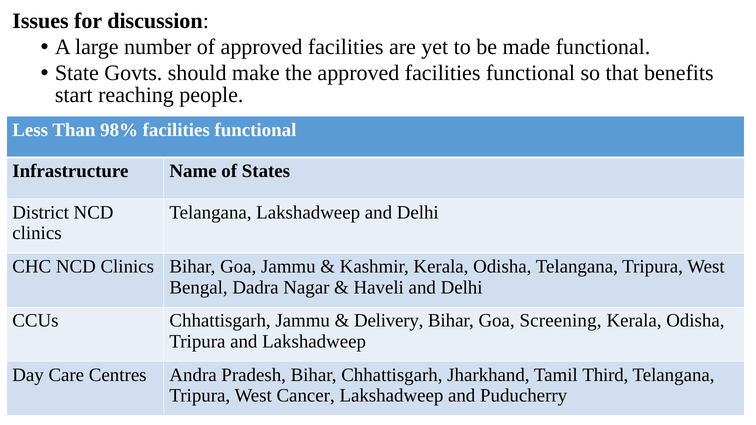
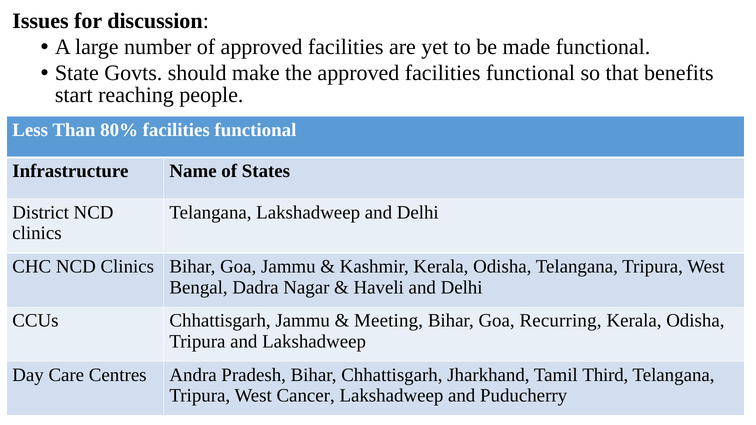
98%: 98% -> 80% (119, 130)
Delivery: Delivery -> Meeting (389, 321)
Screening: Screening -> Recurring (561, 321)
